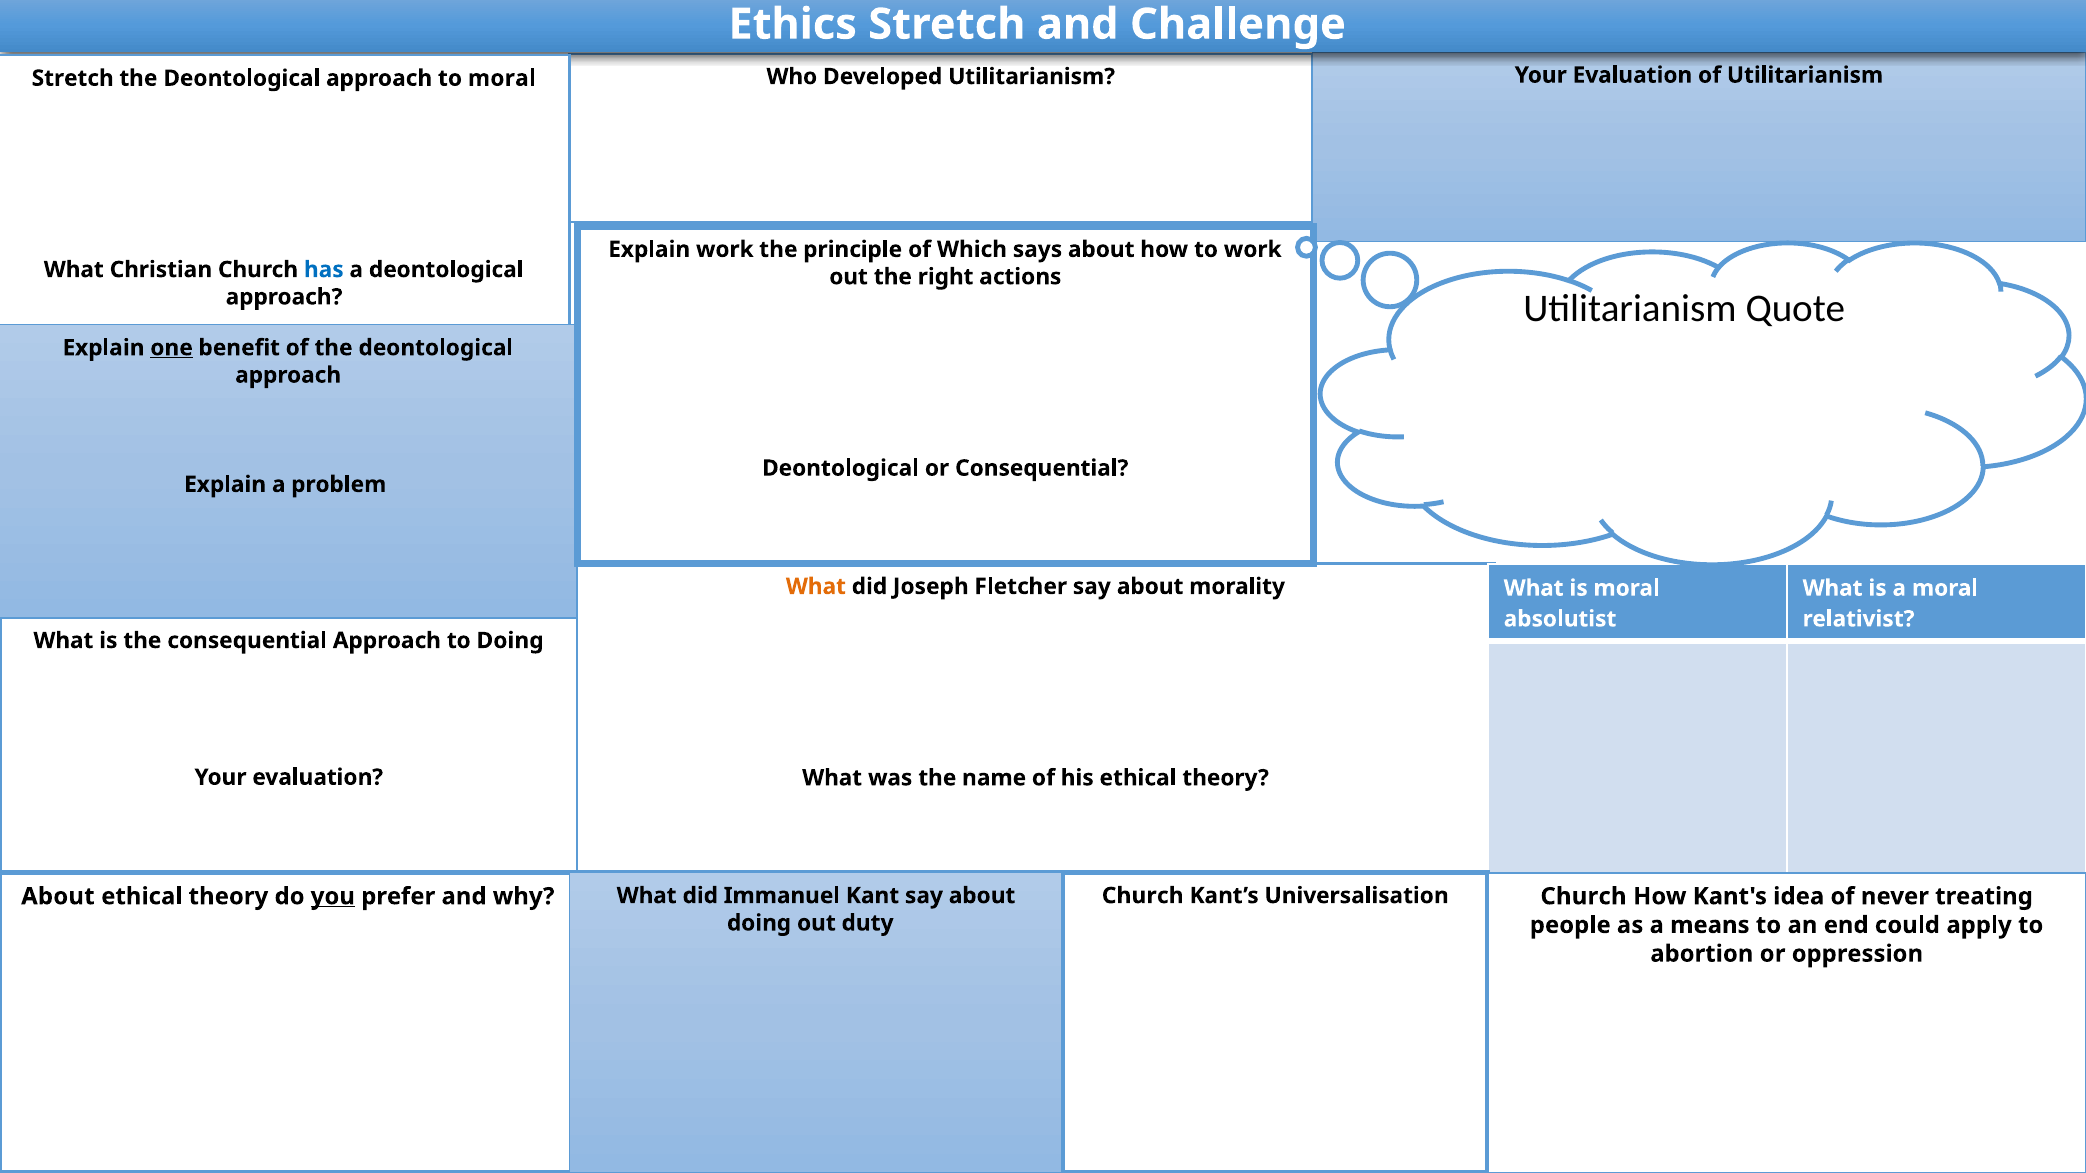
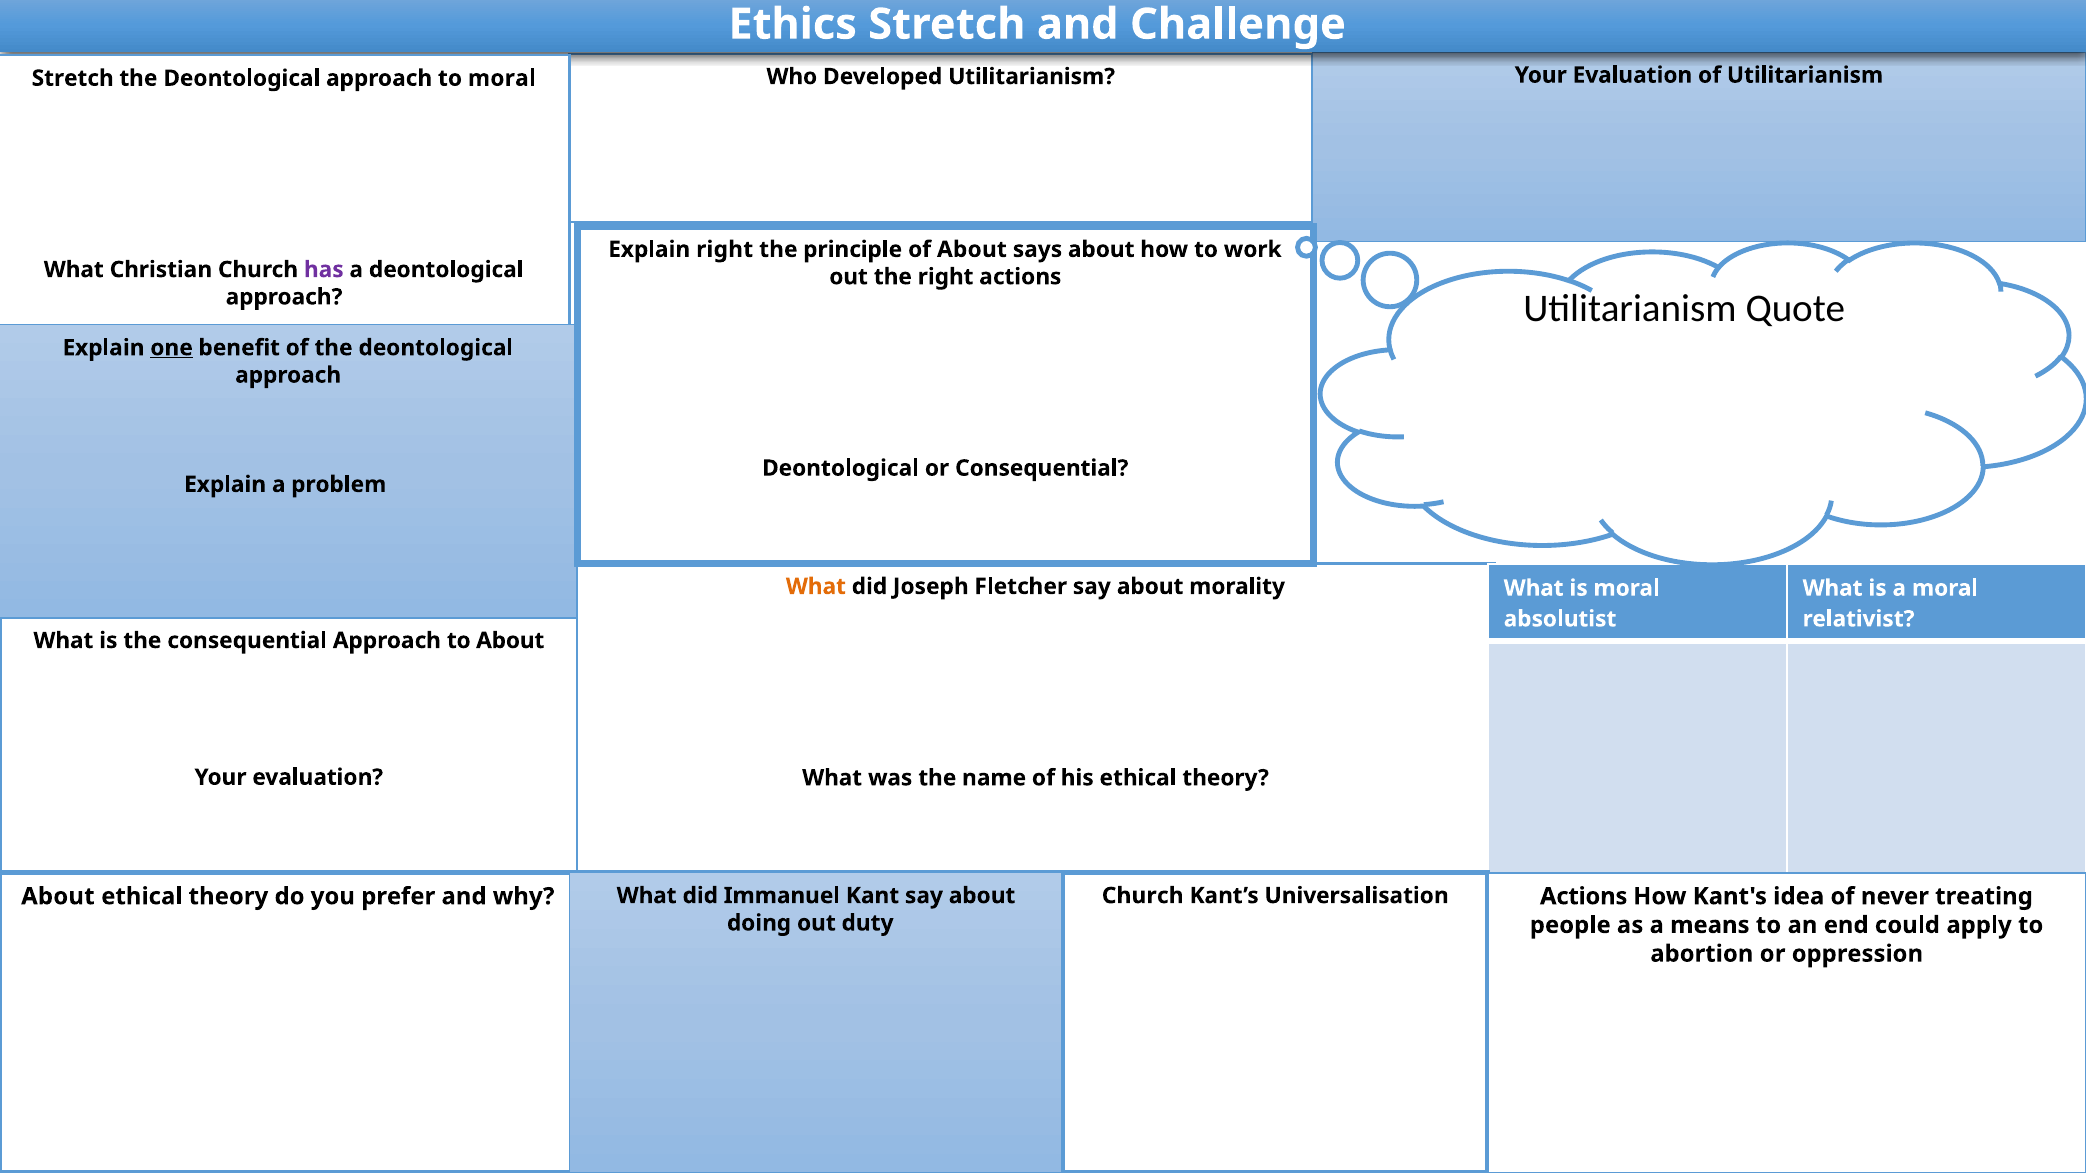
Explain work: work -> right (725, 250)
of Which: Which -> About (972, 250)
has colour: blue -> purple (324, 270)
to Doing: Doing -> About (510, 641)
Universalisation Church: Church -> Actions (1584, 897)
you underline: present -> none (333, 897)
